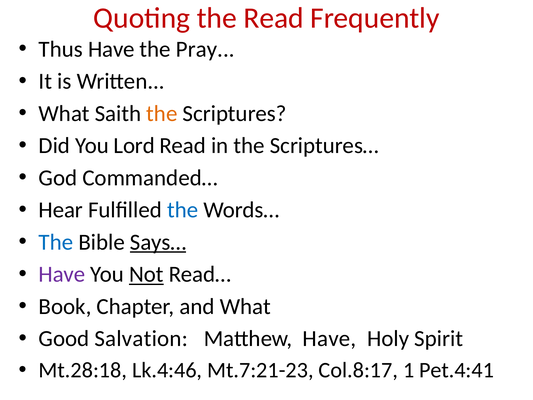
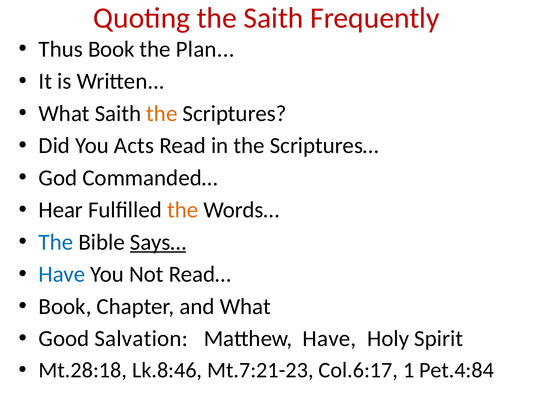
the Read: Read -> Saith (274, 18)
Thus Have: Have -> Book (111, 49)
Pray: Pray -> Plan (205, 49)
Lord: Lord -> Acts (134, 146)
the colour: blue -> orange (183, 210)
Have colour: purple -> blue (62, 274)
Not underline: present -> none (146, 274)
Lk.4:46: Lk.4:46 -> Lk.8:46 (167, 370)
Col.8:17: Col.8:17 -> Col.6:17 (358, 370)
Pet.4:41: Pet.4:41 -> Pet.4:84 (457, 370)
